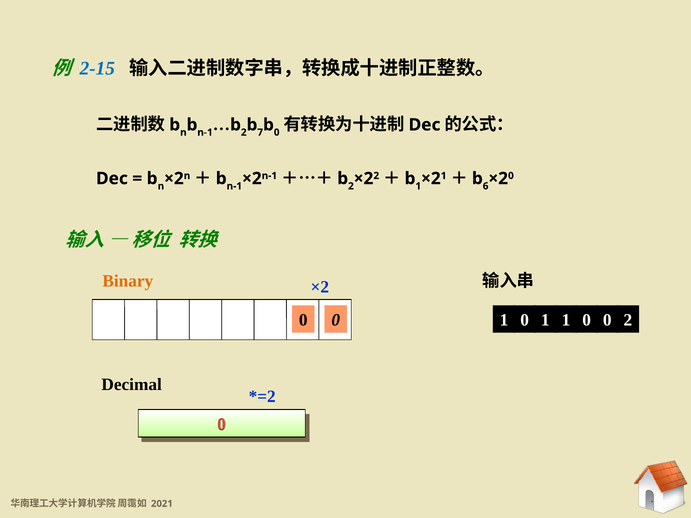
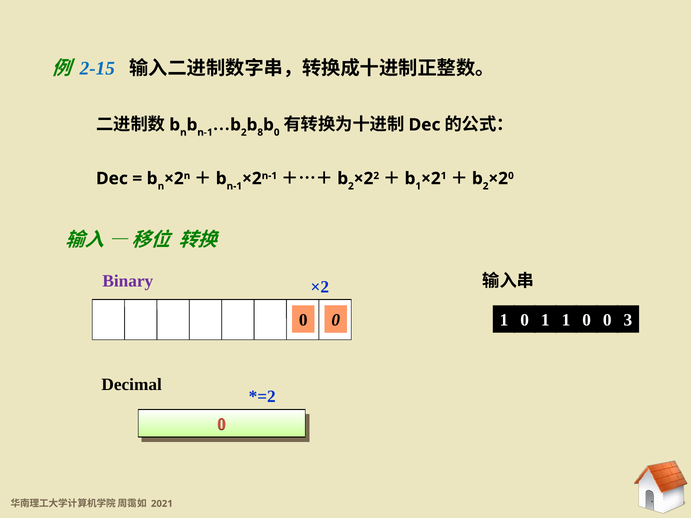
7: 7 -> 8 (260, 132)
6: 6 -> 2 (486, 186)
Binary colour: orange -> purple (128, 281)
1 2: 2 -> 3 (628, 320)
